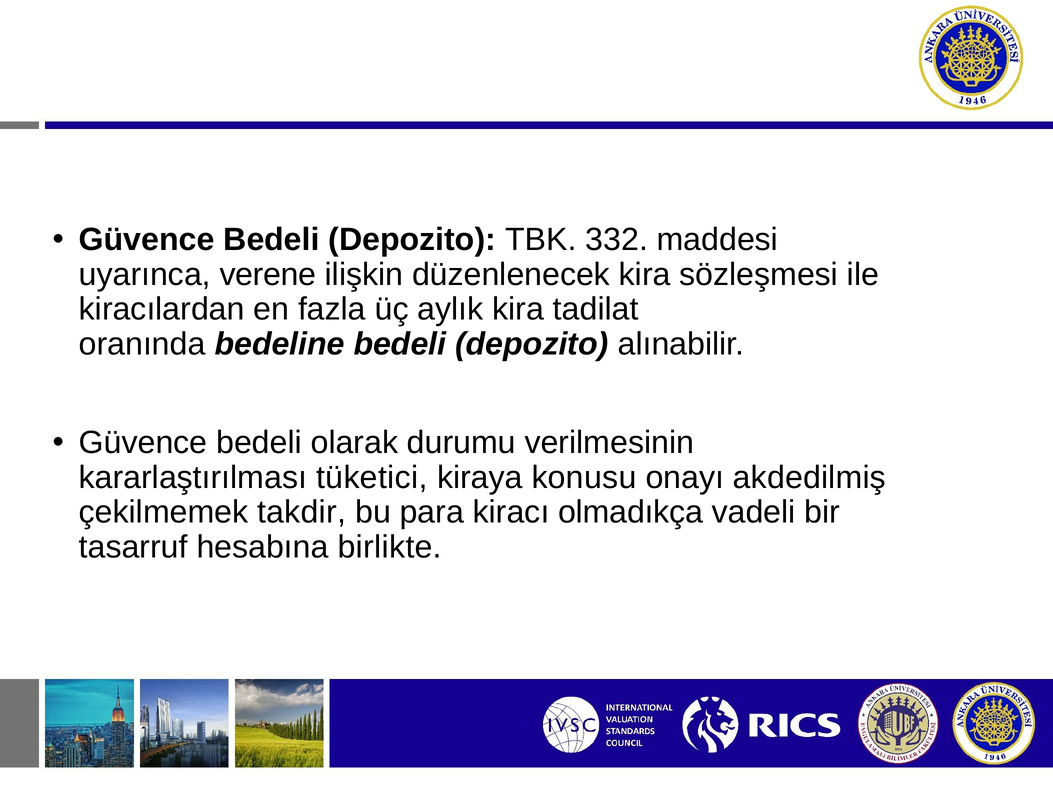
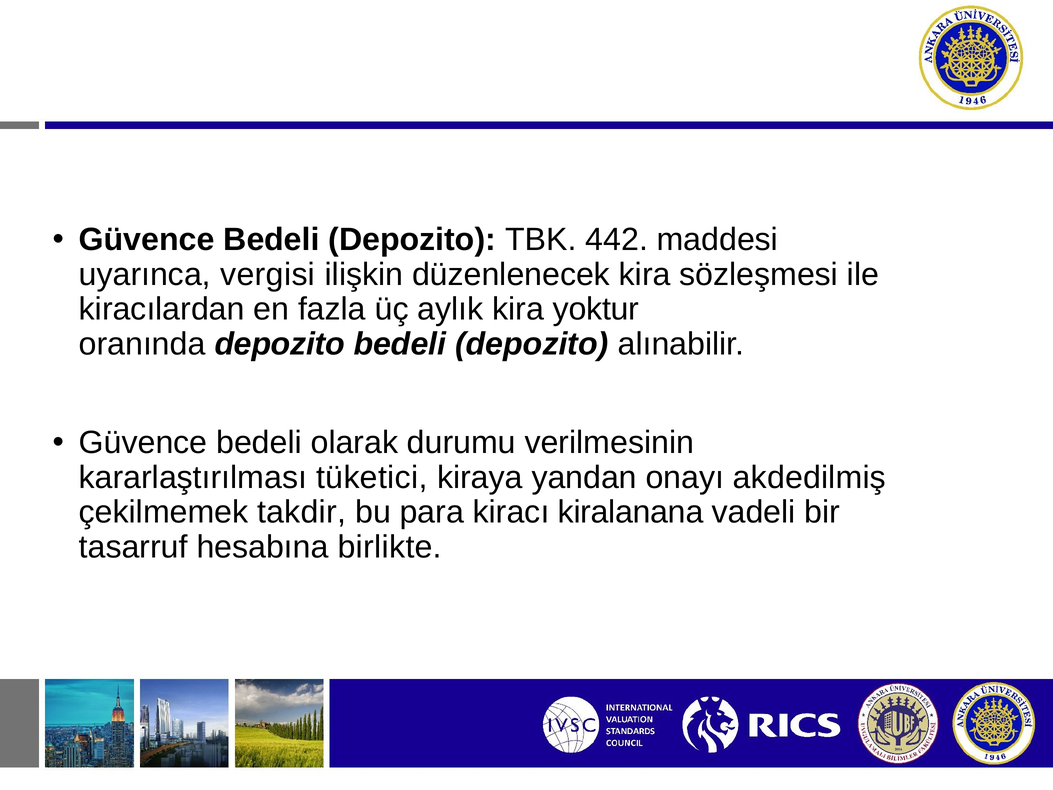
332: 332 -> 442 (617, 240)
verene: verene -> vergisi (268, 274)
tadilat: tadilat -> yoktur (596, 309)
oranında bedeline: bedeline -> depozito (280, 344)
konusu: konusu -> yandan (584, 477)
olmadıkça: olmadıkça -> kiralanana (631, 512)
